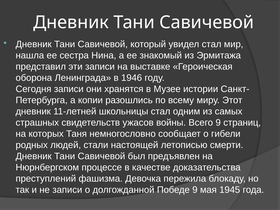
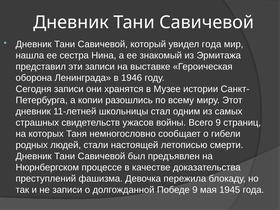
увидел стал: стал -> года (212, 44)
